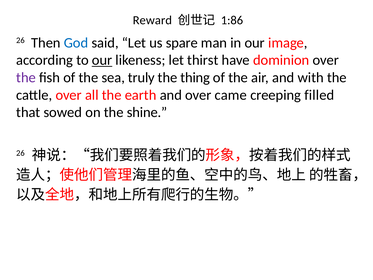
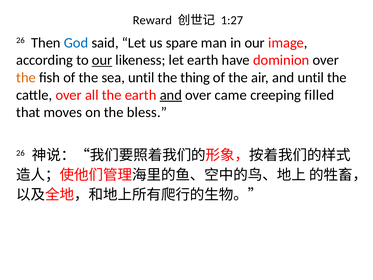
1:86: 1:86 -> 1:27 (232, 20)
let thirst: thirst -> earth (203, 60)
the colour: purple -> orange (26, 78)
sea truly: truly -> until (141, 78)
and with: with -> until (311, 78)
and underline: none -> present (171, 95)
sowed: sowed -> moves (63, 112)
shine: shine -> bless (147, 112)
